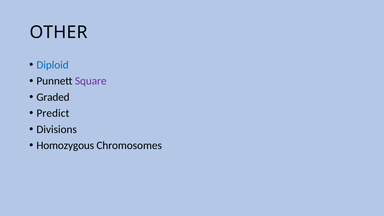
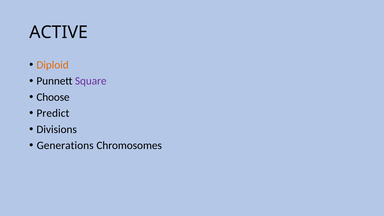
OTHER: OTHER -> ACTIVE (59, 32)
Diploid colour: blue -> orange (53, 65)
Graded: Graded -> Choose (53, 97)
Homozygous: Homozygous -> Generations (65, 145)
